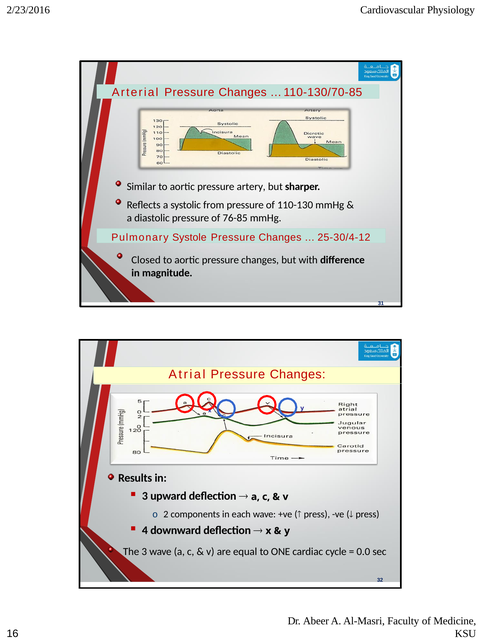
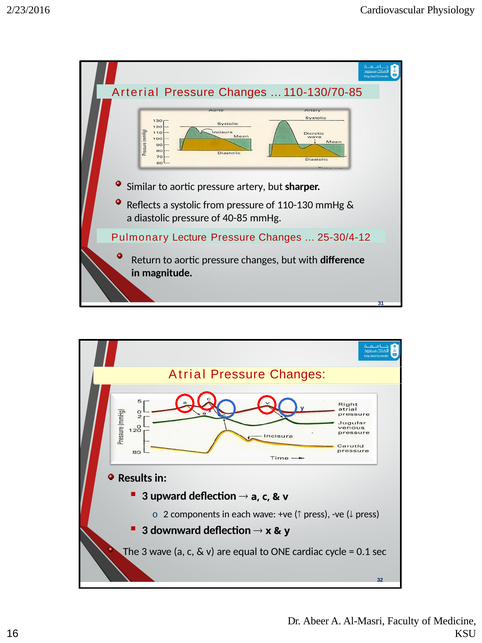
76-85: 76-85 -> 40-85 (235, 218)
Systole: Systole -> Lecture (189, 237)
Closed: Closed -> Return (146, 260)
4: 4 -> 3 (145, 530)
0.0: 0.0 -> 0.1 (363, 551)
